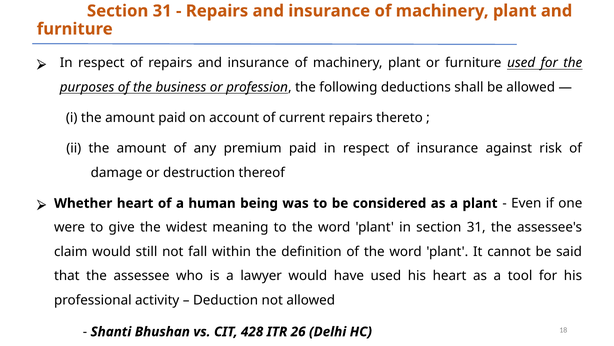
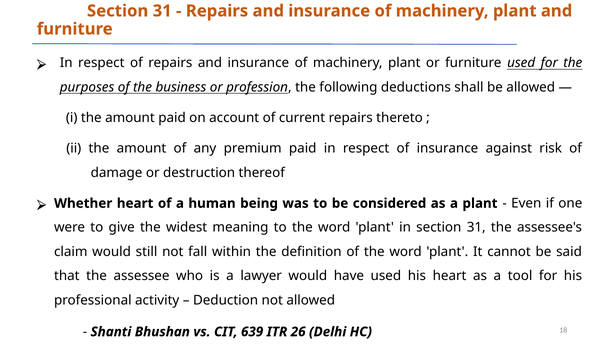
428: 428 -> 639 (252, 331)
